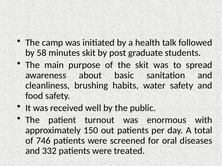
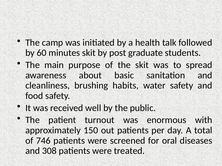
58: 58 -> 60 (42, 53)
332: 332 -> 308 (49, 151)
